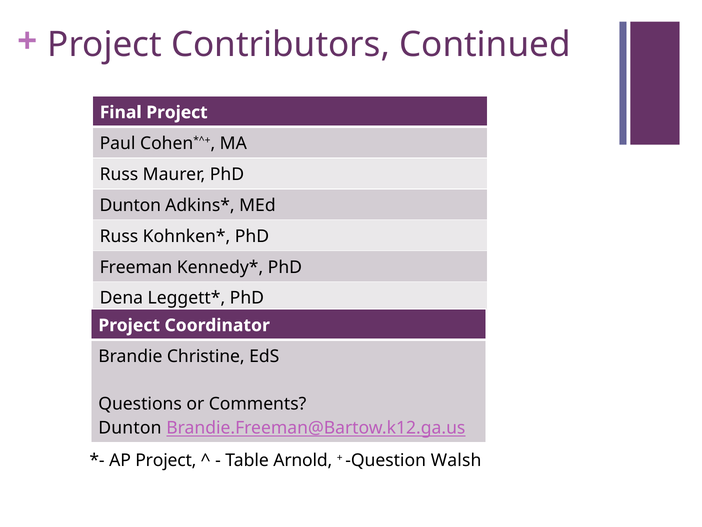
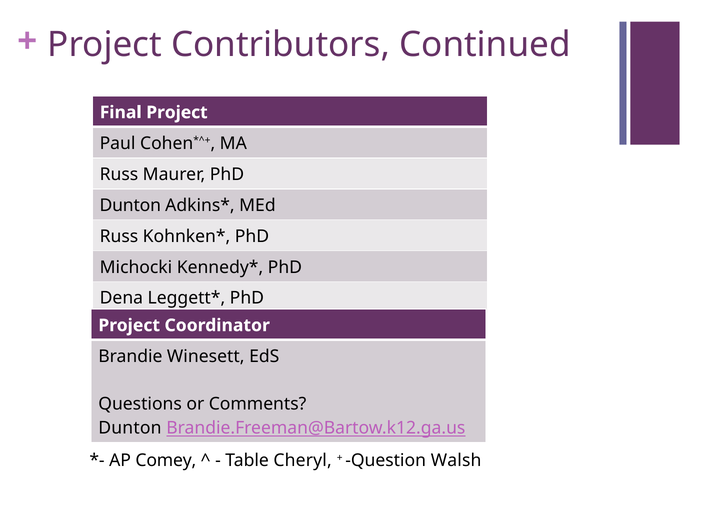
Freeman: Freeman -> Michocki (136, 267)
Christine: Christine -> Winesett (206, 356)
AP Project: Project -> Comey (166, 460)
Arnold: Arnold -> Cheryl (303, 460)
